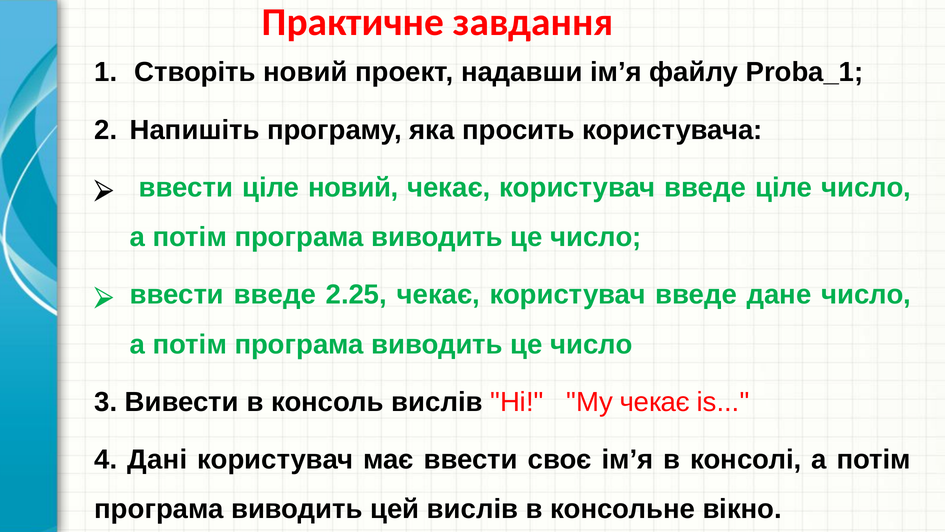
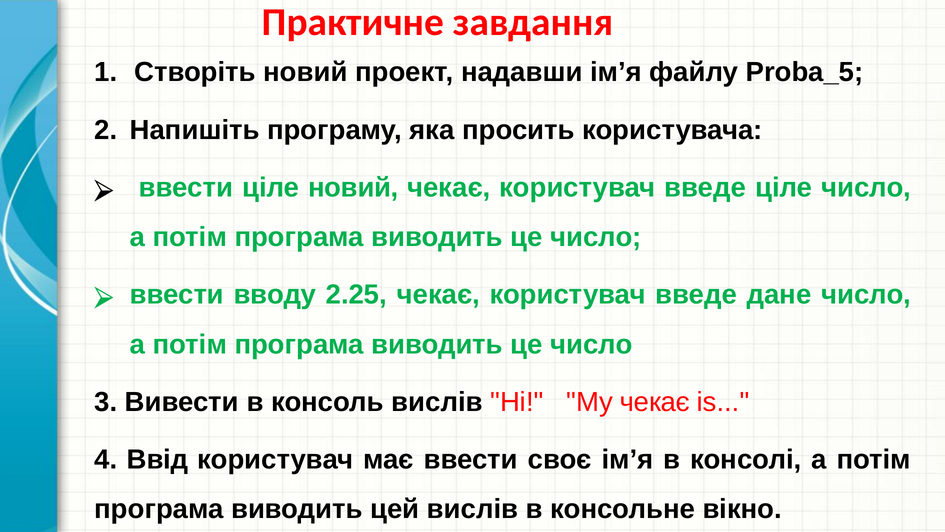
Proba_1: Proba_1 -> Proba_5 (805, 72)
ввести введе: введе -> вводу (275, 295)
Дані: Дані -> Ввід (157, 459)
